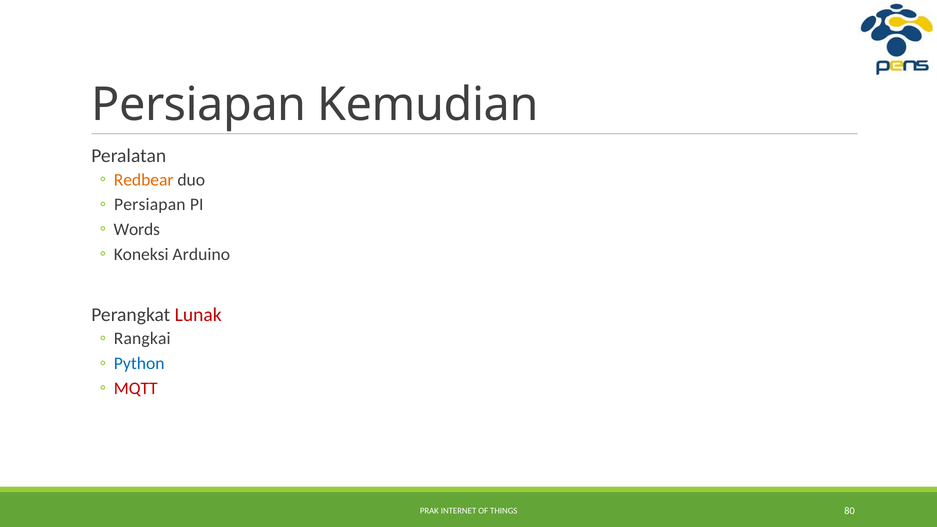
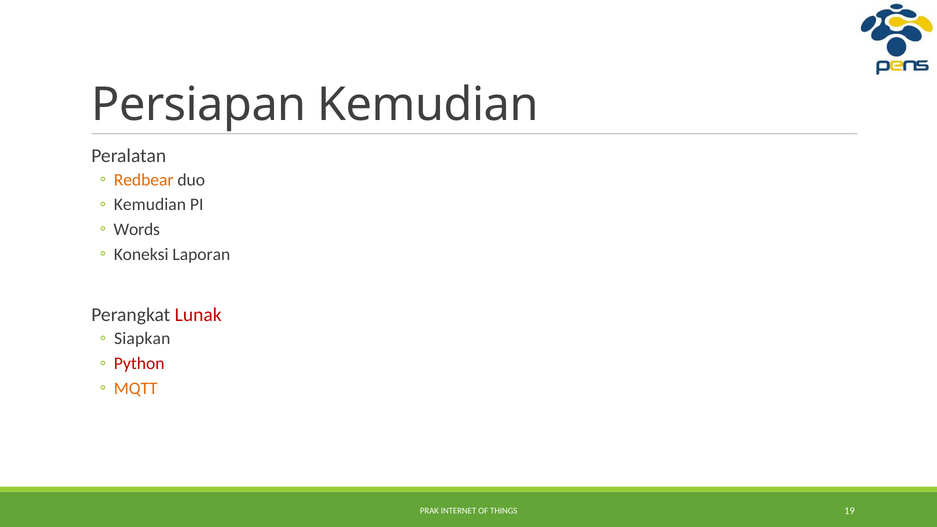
Persiapan: Persiapan -> Kemudian (150, 205)
Arduino: Arduino -> Laporan (201, 254)
Rangkai: Rangkai -> Siapkan (142, 339)
Python colour: blue -> red (139, 364)
MQTT colour: red -> orange (136, 388)
80: 80 -> 19 (850, 511)
